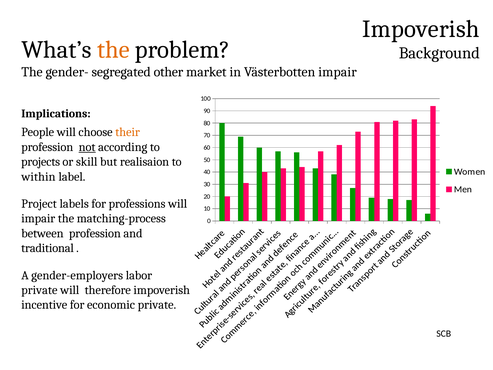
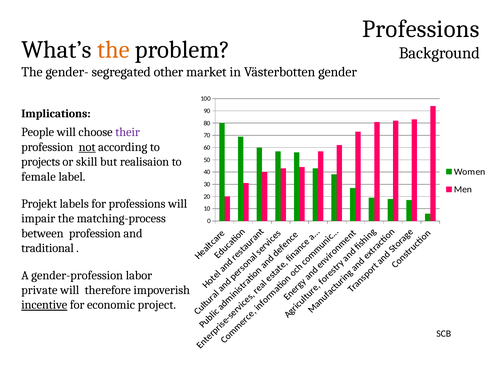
Impoverish: Impoverish -> Professions (421, 29)
Västerbotten impair: impair -> gender (338, 72)
their colour: orange -> purple (128, 132)
within: within -> female (38, 176)
Project: Project -> Projekt (39, 204)
gender-employers: gender-employers -> gender-profession (77, 275)
incentive underline: none -> present (44, 305)
economic private: private -> project (157, 305)
